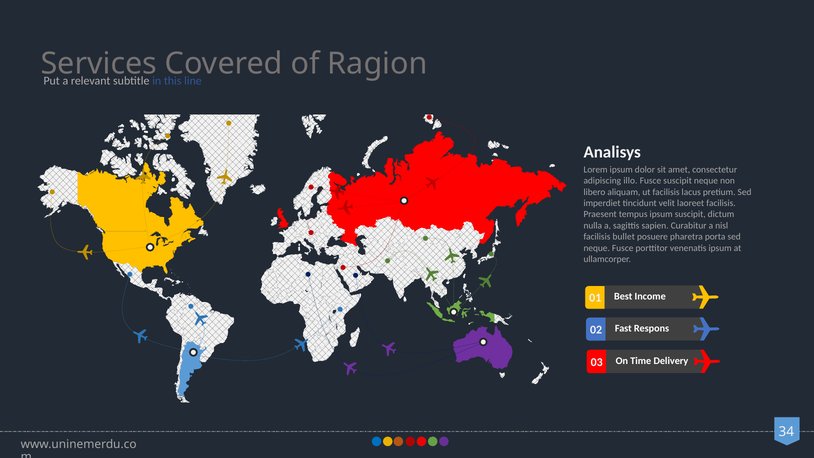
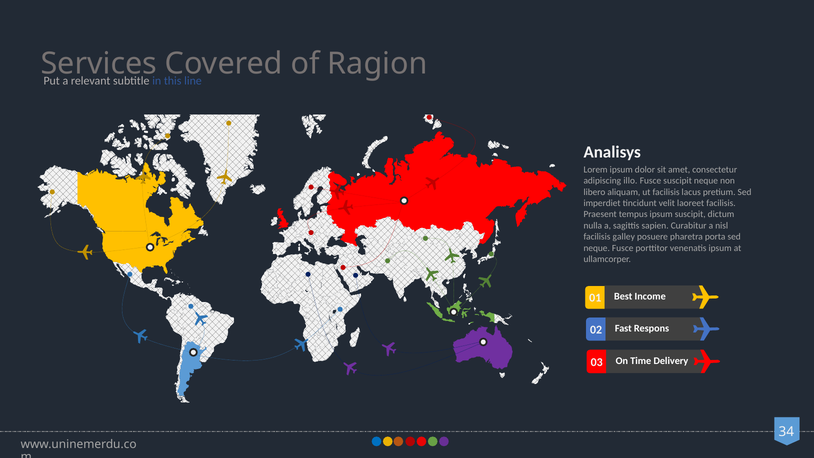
bullet: bullet -> galley (624, 237)
